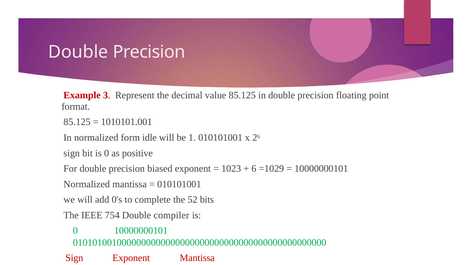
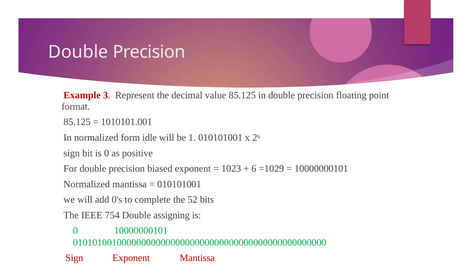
compiler: compiler -> assigning (172, 216)
